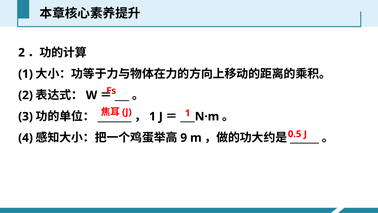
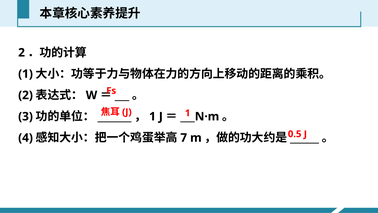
9: 9 -> 7 (184, 138)
